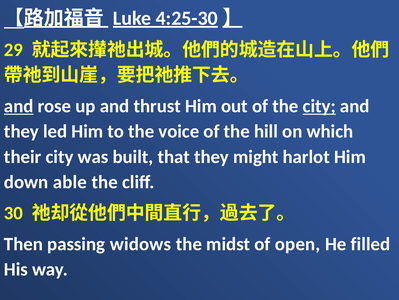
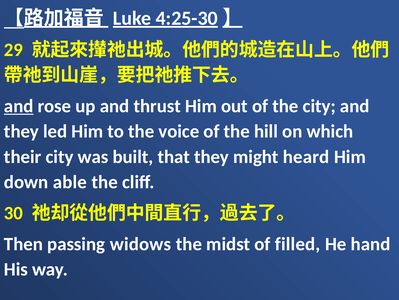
city underline: present -> none (319, 106)
harlot: harlot -> heard (306, 156)
open: open -> filled (298, 243)
filled: filled -> hand (371, 243)
